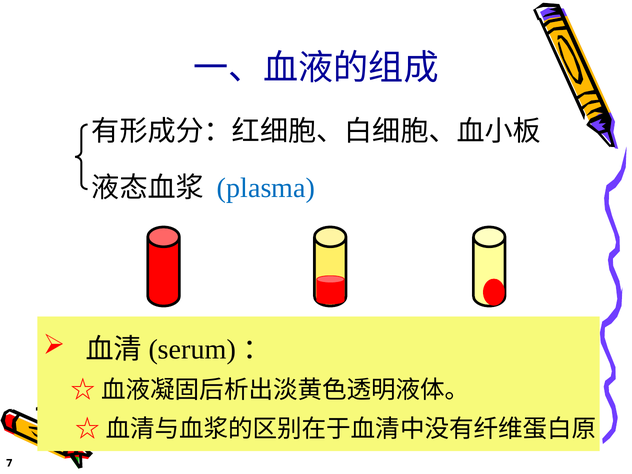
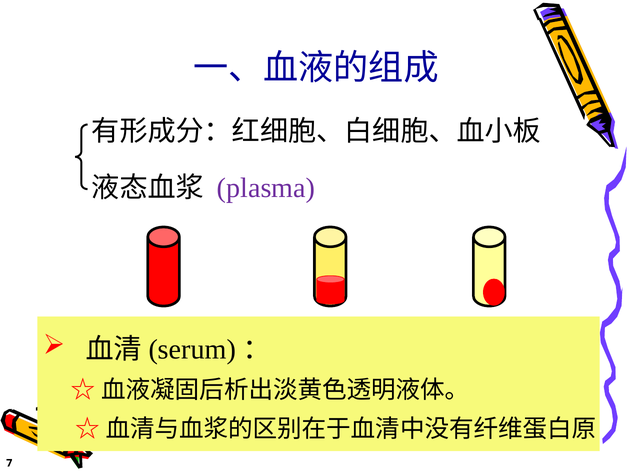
plasma colour: blue -> purple (266, 188)
